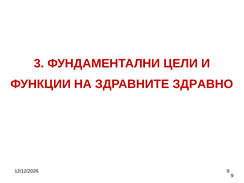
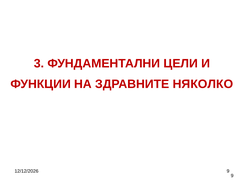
ЗДРАВНО: ЗДРАВНО -> НЯКОЛКО (203, 84)
